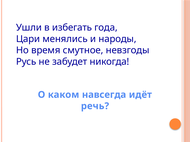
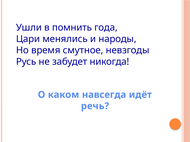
избегать: избегать -> помнить (72, 28)
